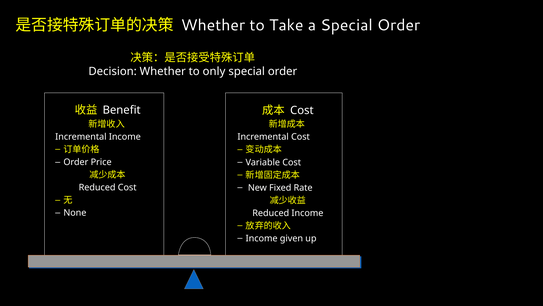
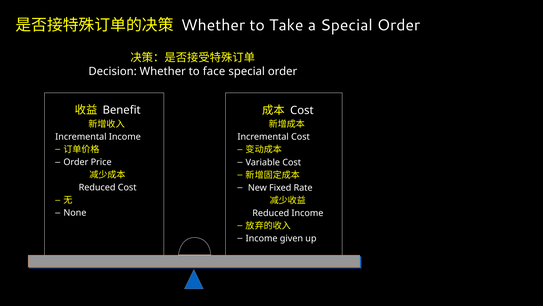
only: only -> face (214, 71)
